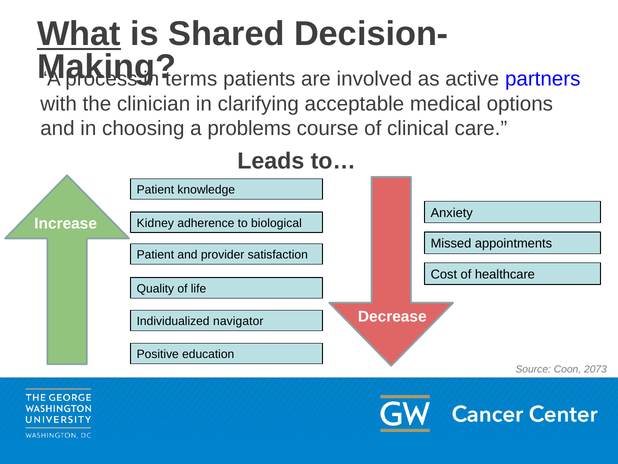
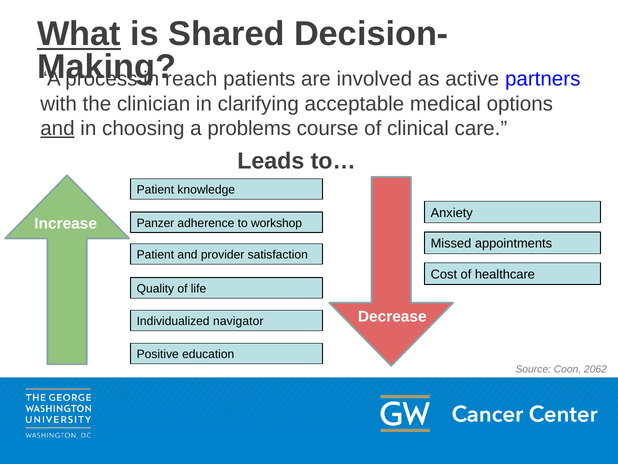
terms: terms -> reach (191, 79)
and underline: none -> present (57, 128)
Kidney: Kidney -> Panzer (155, 223)
biological: biological -> workshop (277, 223)
2073: 2073 -> 2062 (596, 369)
